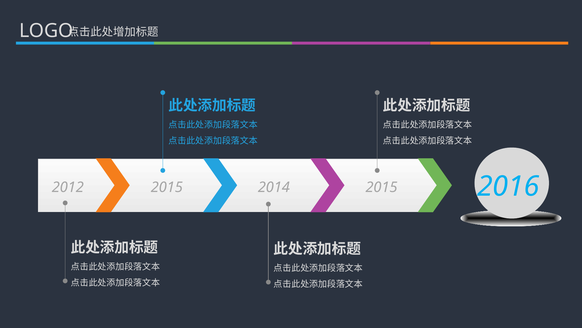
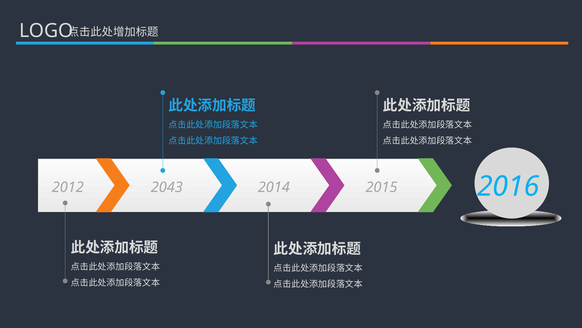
2012 2015: 2015 -> 2043 (167, 187)
